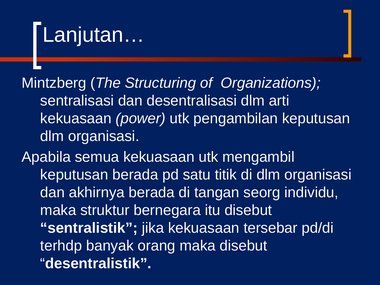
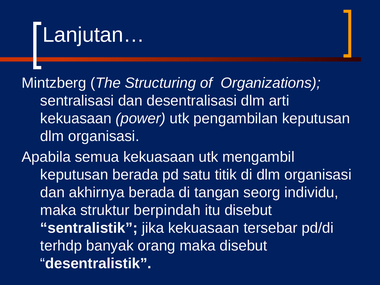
bernegara: bernegara -> berpindah (167, 210)
